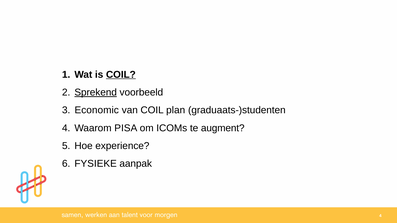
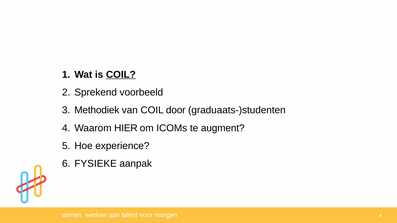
Sprekend underline: present -> none (96, 92)
Economic: Economic -> Methodiek (97, 110)
plan: plan -> door (176, 110)
PISA: PISA -> HIER (126, 128)
